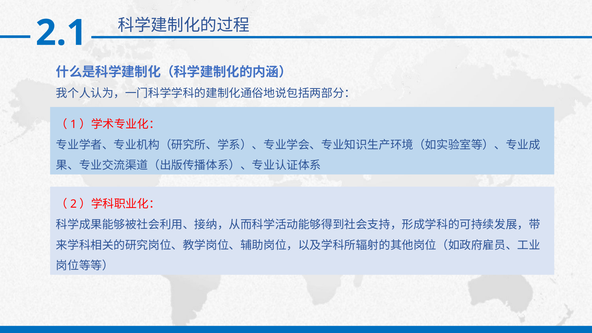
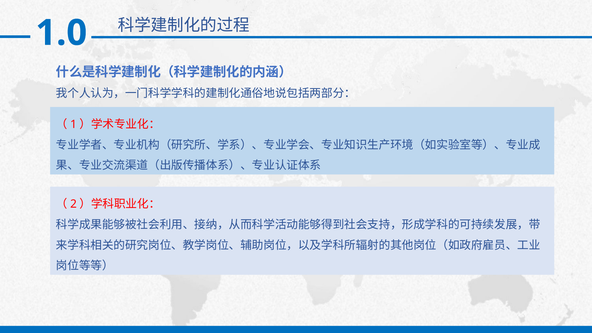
2.1: 2.1 -> 1.0 (61, 33)
